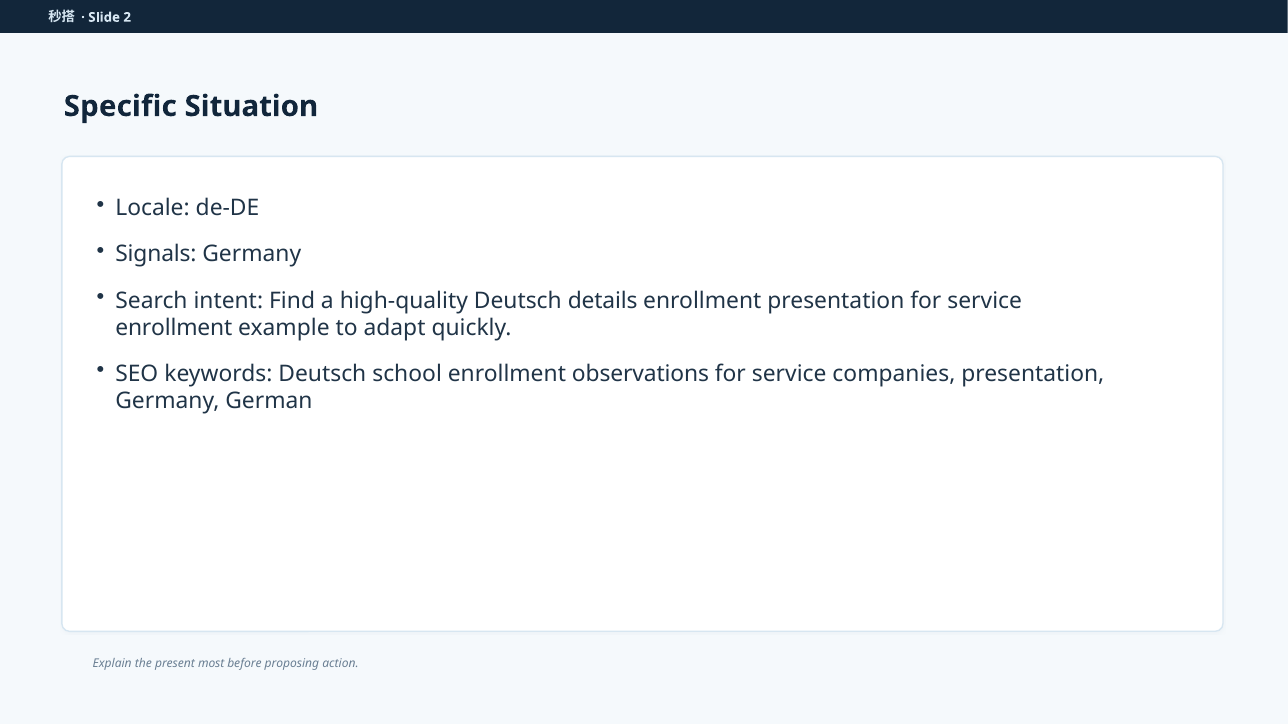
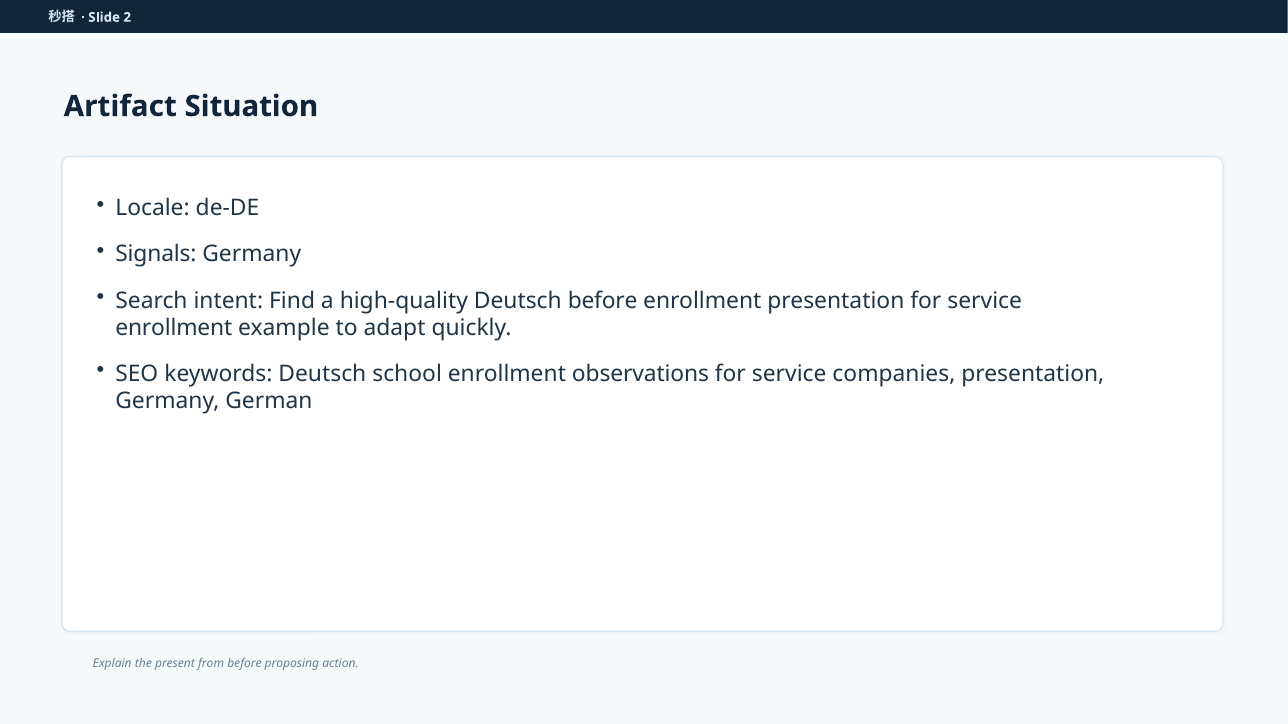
Specific: Specific -> Artifact (120, 106)
Deutsch details: details -> before (603, 301)
most: most -> from (211, 663)
